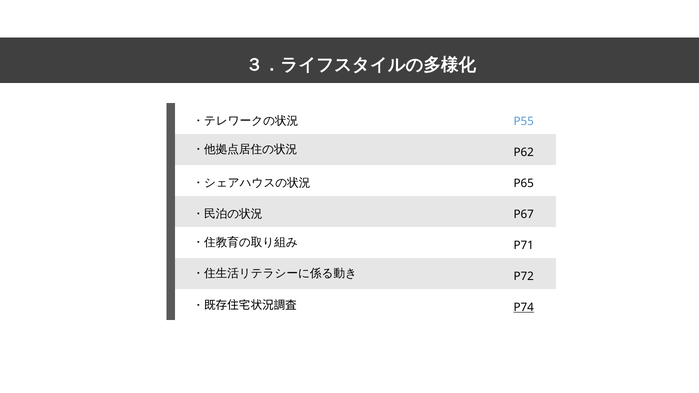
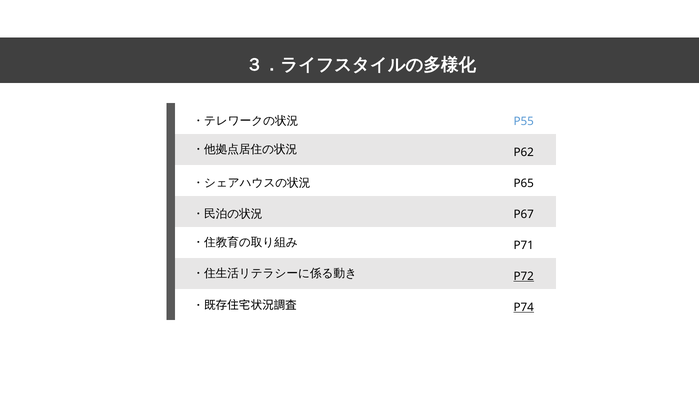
P72 underline: none -> present (524, 276)
